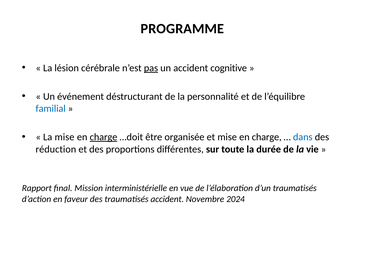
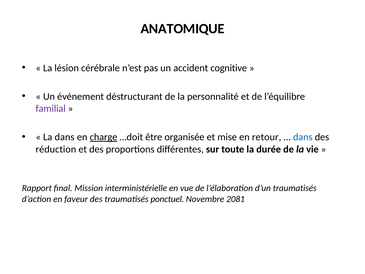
PROGRAMME: PROGRAMME -> ANATOMIQUE (183, 29)
pas underline: present -> none (151, 68)
familial colour: blue -> purple (51, 109)
La mise: mise -> dans (65, 137)
et mise en charge: charge -> retour (267, 137)
traumatisés accident: accident -> ponctuel (167, 199)
2024: 2024 -> 2081 (236, 199)
